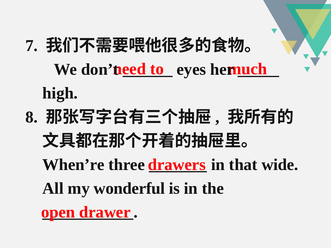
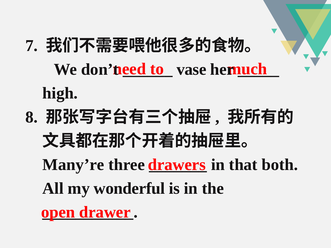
eyes: eyes -> vase (191, 70)
When’re: When’re -> Many’re (73, 165)
wide: wide -> both (280, 165)
